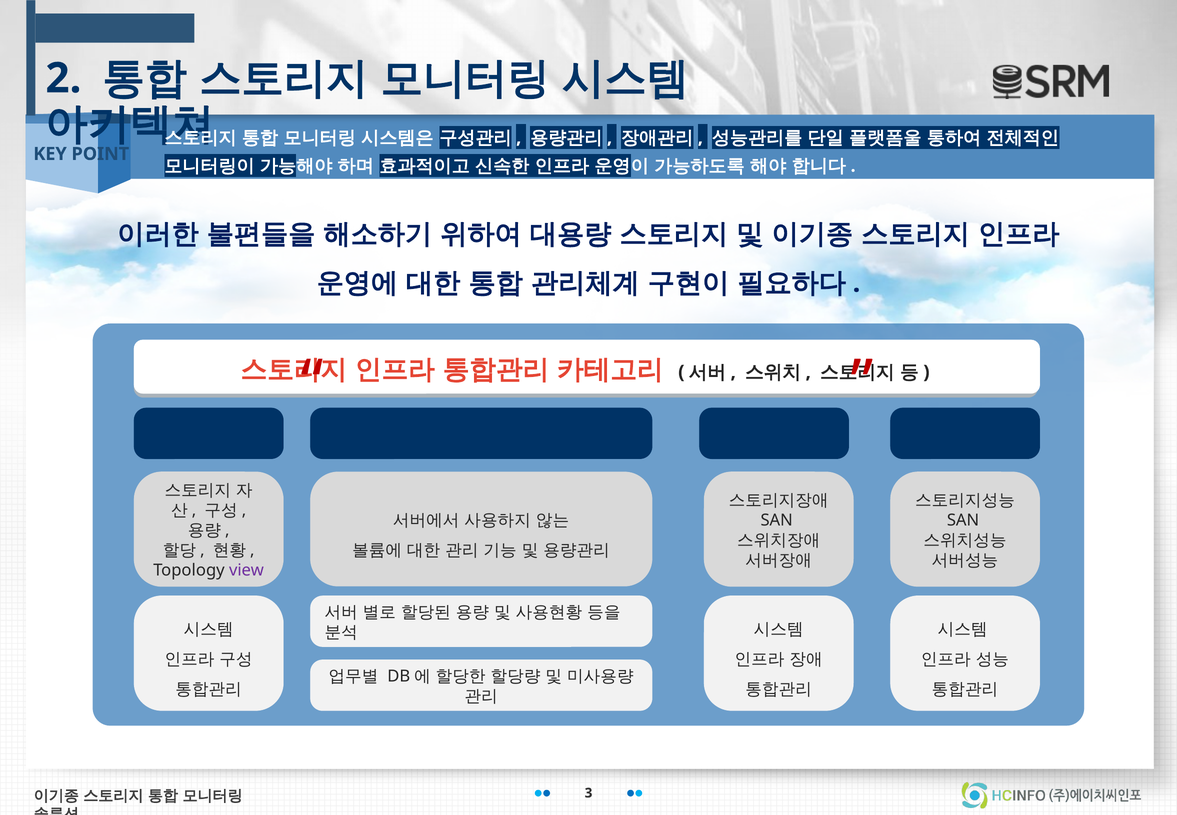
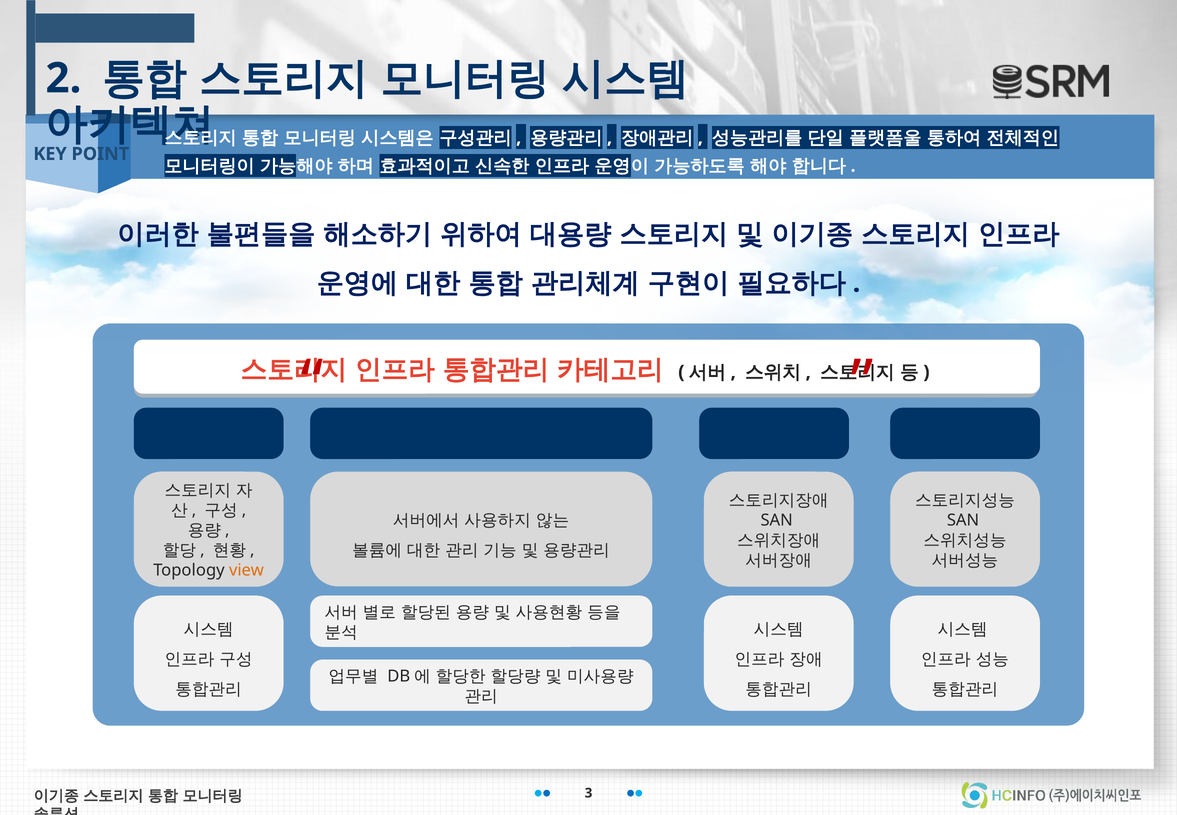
view colour: purple -> orange (246, 570)
